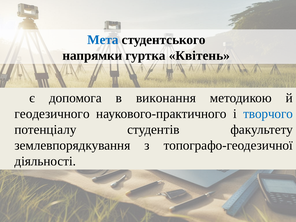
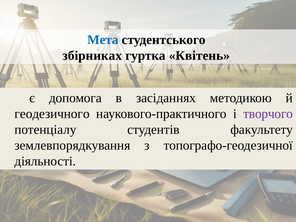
напрямки: напрямки -> збірниках (92, 55)
виконання: виконання -> засіданнях (166, 98)
творчого colour: blue -> purple (268, 114)
